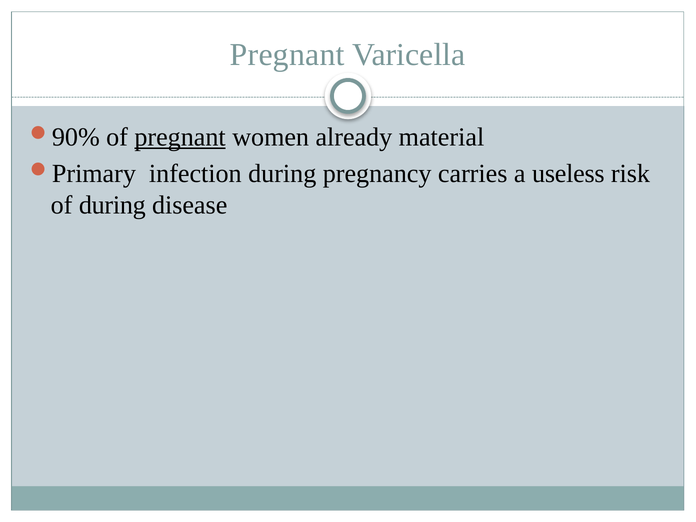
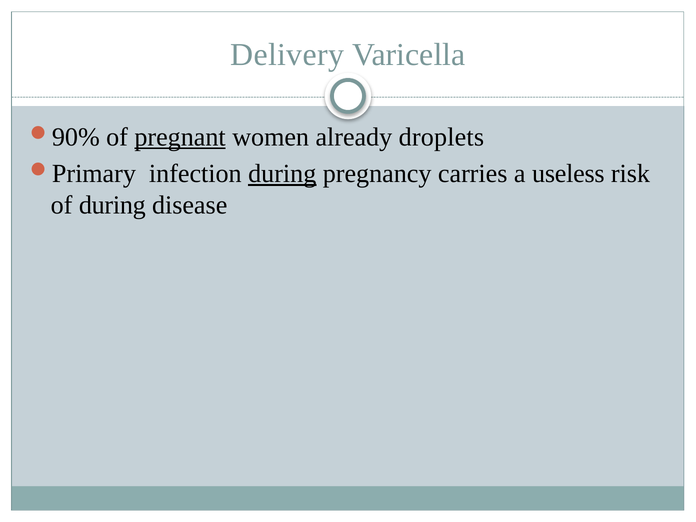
Pregnant: Pregnant -> Delivery (287, 55)
material: material -> droplets (441, 137)
during underline: none -> present (282, 174)
